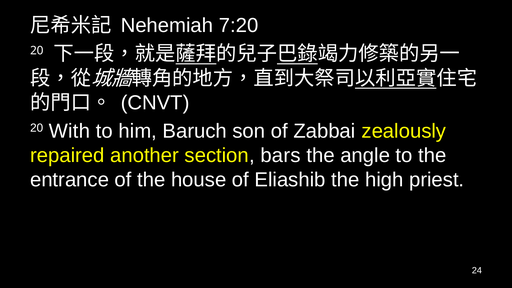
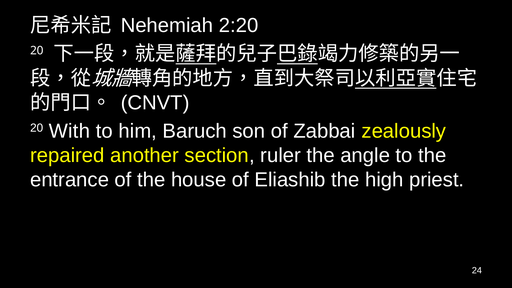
7:20: 7:20 -> 2:20 (239, 25)
bars: bars -> ruler (281, 156)
